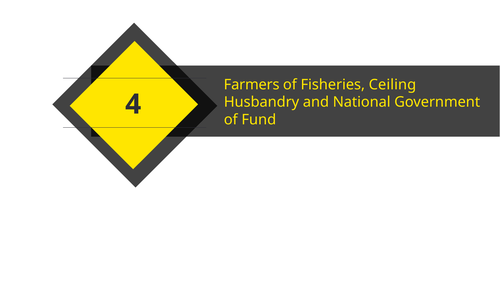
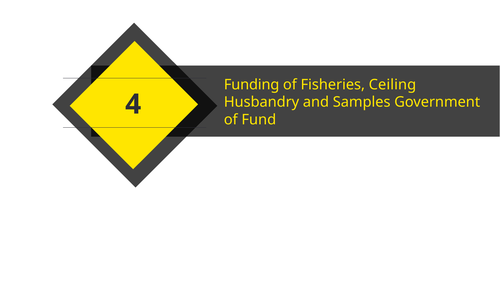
Farmers: Farmers -> Funding (252, 85)
National: National -> Samples (362, 102)
